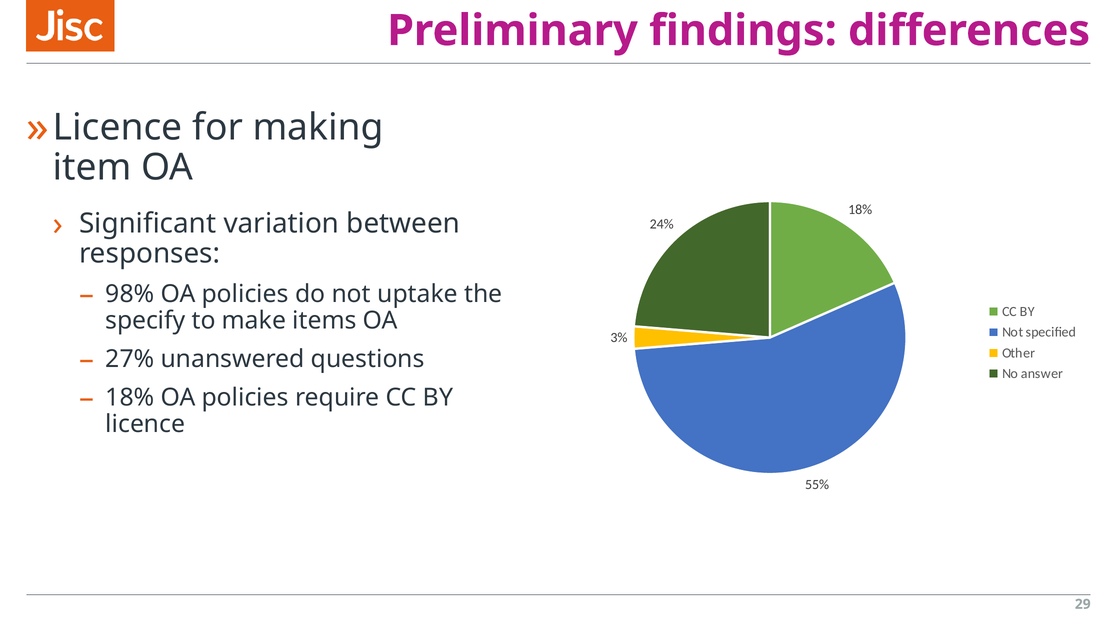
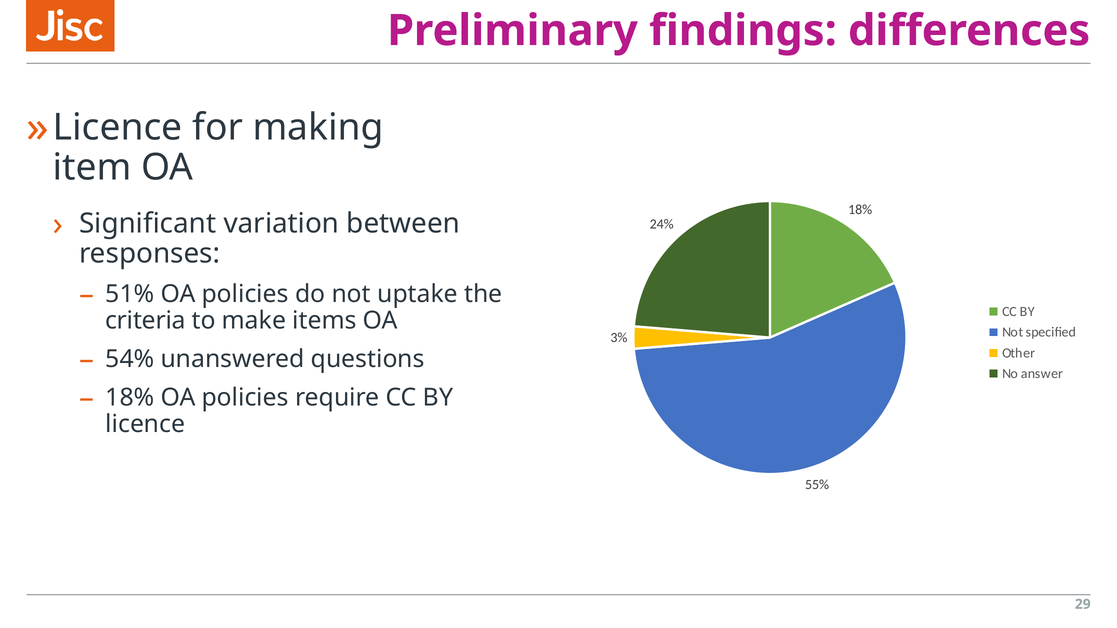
98%: 98% -> 51% (130, 294)
specify: specify -> criteria (145, 321)
27%: 27% -> 54% (130, 359)
